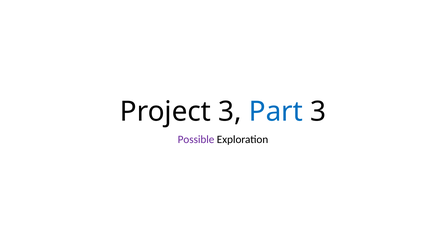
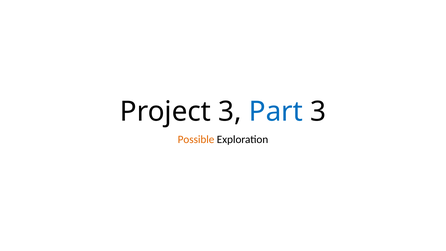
Possible colour: purple -> orange (196, 139)
